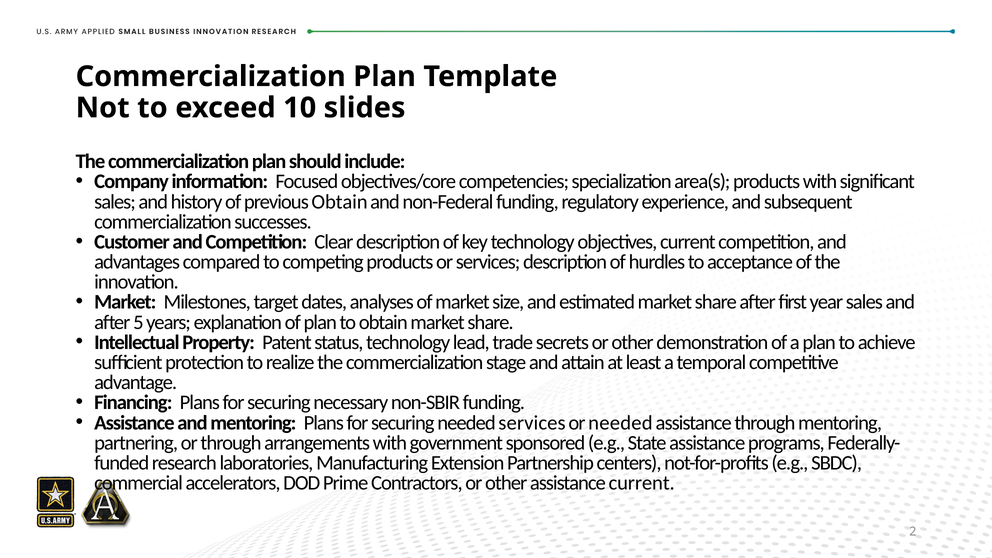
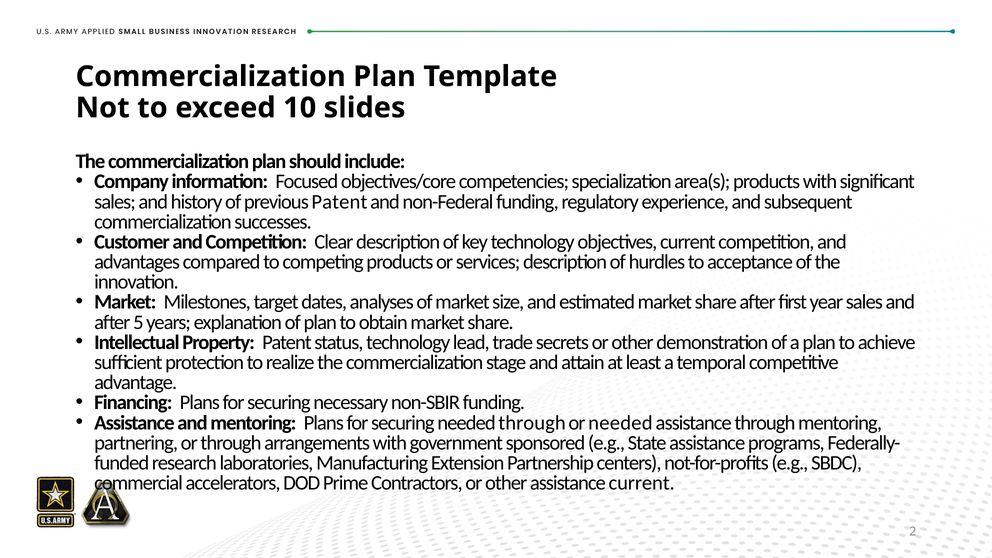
previous Obtain: Obtain -> Patent (339, 202)
needed services: services -> through (532, 423)
